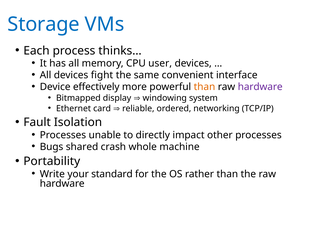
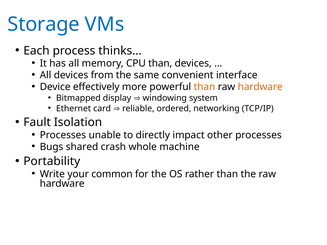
CPU user: user -> than (160, 64)
fight: fight -> from (102, 75)
hardware colour: purple -> orange (260, 87)
standard: standard -> common (112, 174)
